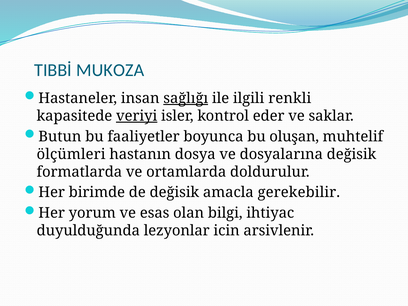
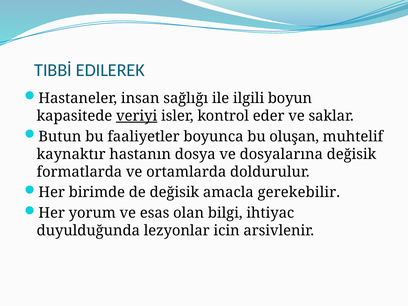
MUKOZA: MUKOZA -> EDILEREK (110, 70)
sağlığı underline: present -> none (186, 98)
renkli: renkli -> boyun (290, 98)
ölçümleri: ölçümleri -> kaynaktır (71, 154)
